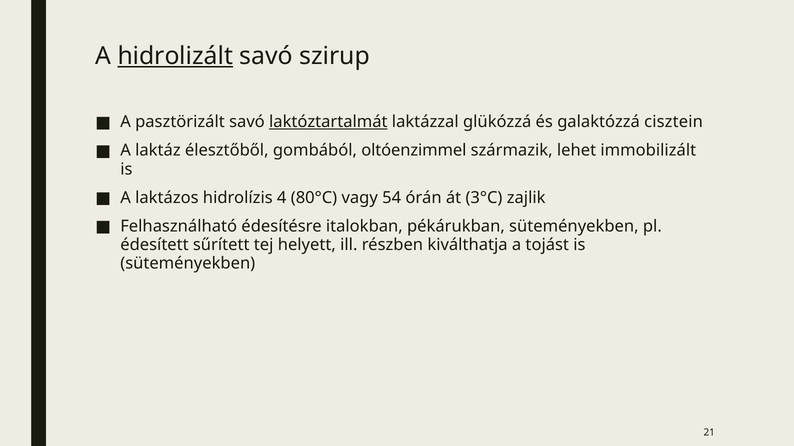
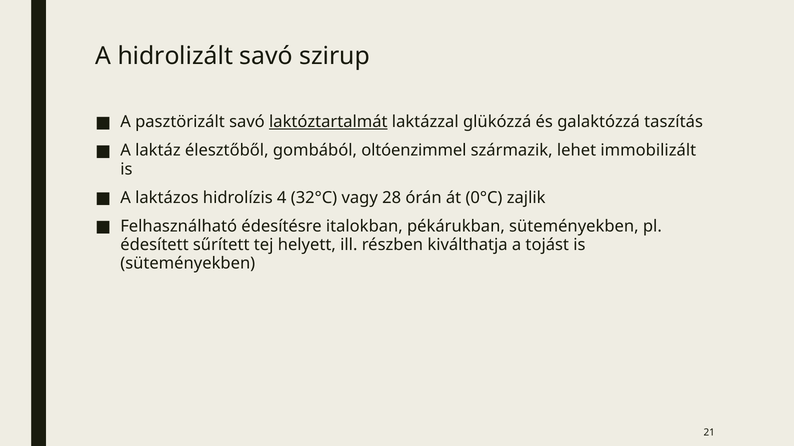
hidrolizált underline: present -> none (175, 56)
cisztein: cisztein -> taszítás (674, 122)
80°C: 80°C -> 32°C (314, 198)
54: 54 -> 28 (392, 198)
3°C: 3°C -> 0°C (484, 198)
